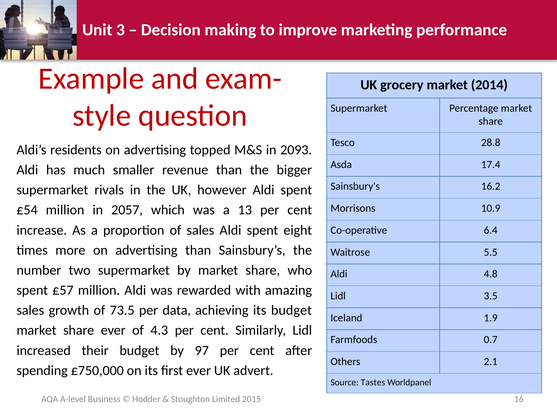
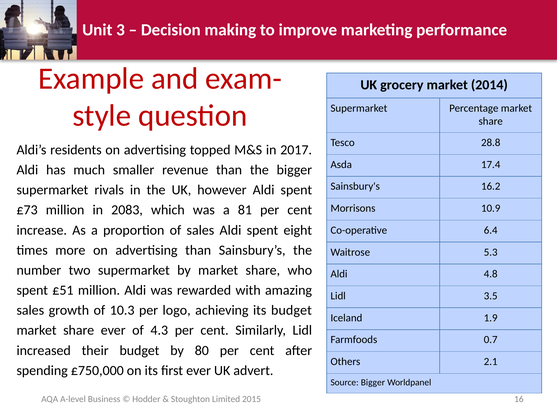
2093: 2093 -> 2017 (296, 150)
£54: £54 -> £73 (27, 210)
2057: 2057 -> 2083 (127, 210)
13: 13 -> 81 (245, 210)
5.5: 5.5 -> 5.3 (491, 252)
£57: £57 -> £51 (63, 290)
73.5: 73.5 -> 10.3 (122, 310)
data: data -> logo (177, 310)
97: 97 -> 80 (202, 350)
Source Tastes: Tastes -> Bigger (373, 382)
